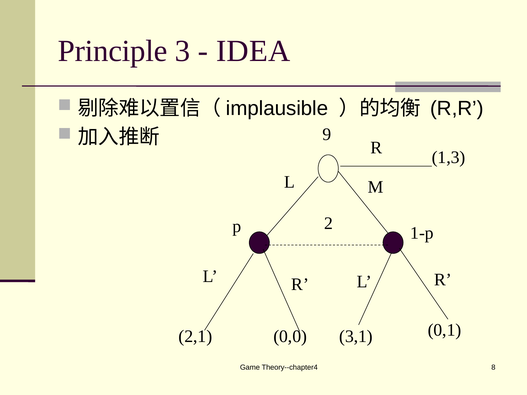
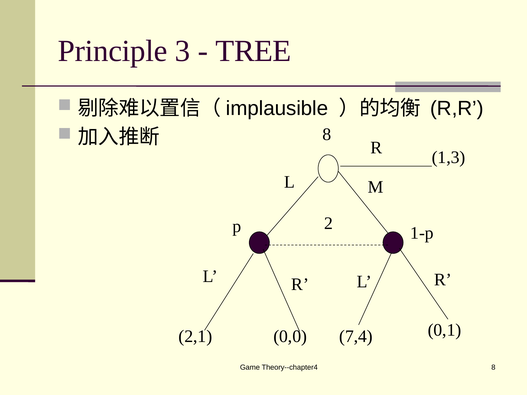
IDEA: IDEA -> TREE (253, 51)
9: 9 -> 8 (327, 135)
3,1: 3,1 -> 7,4 (356, 337)
